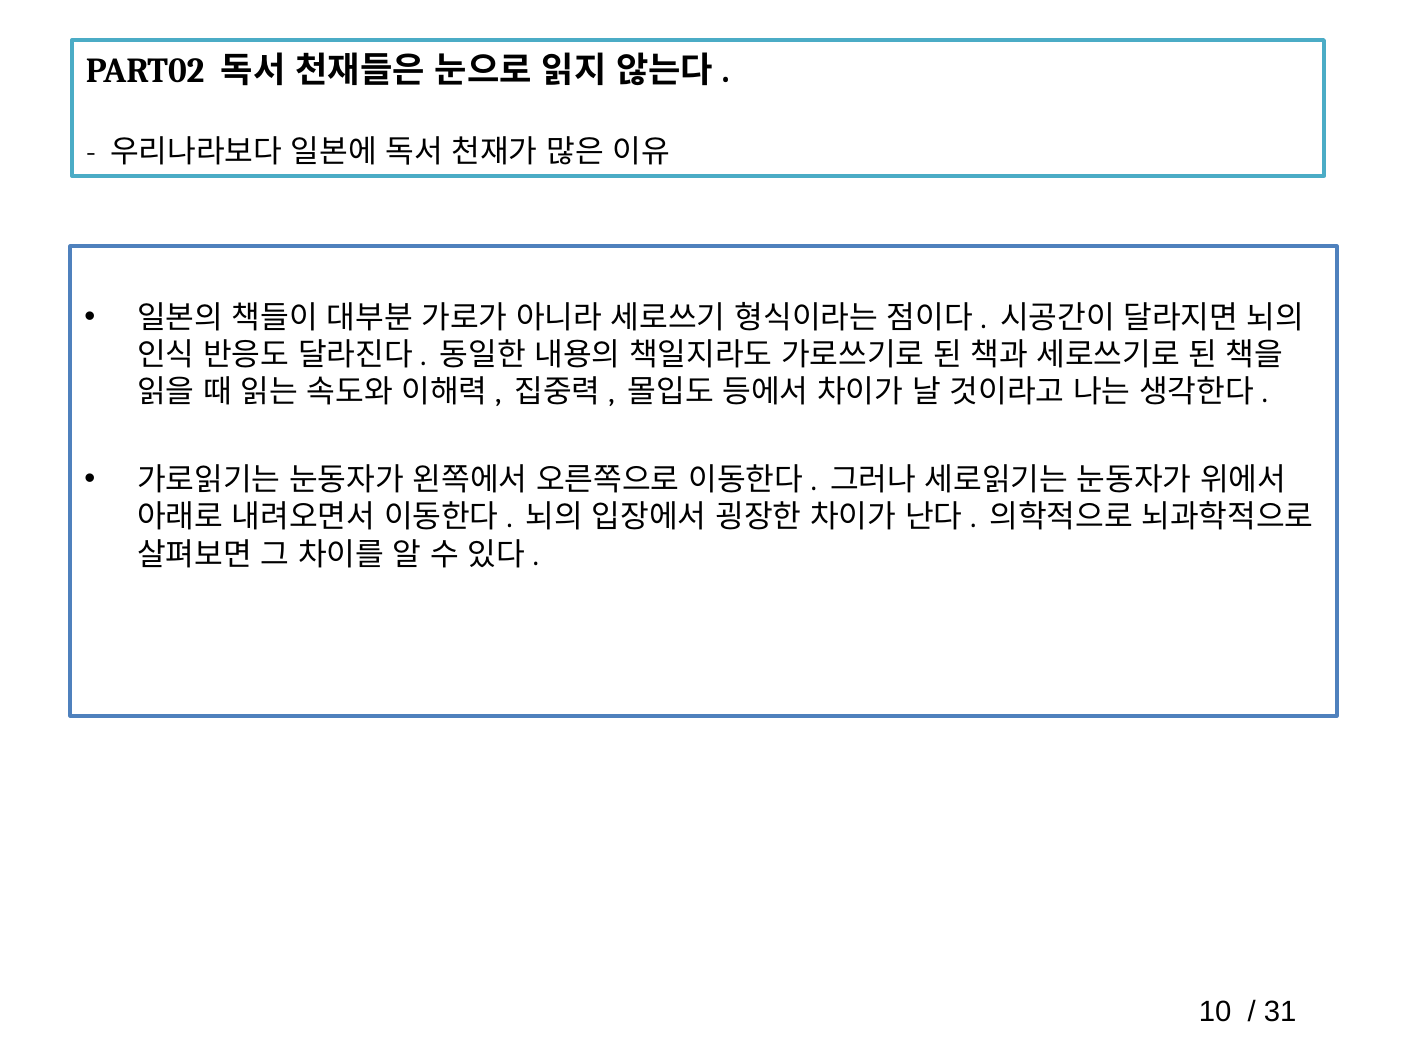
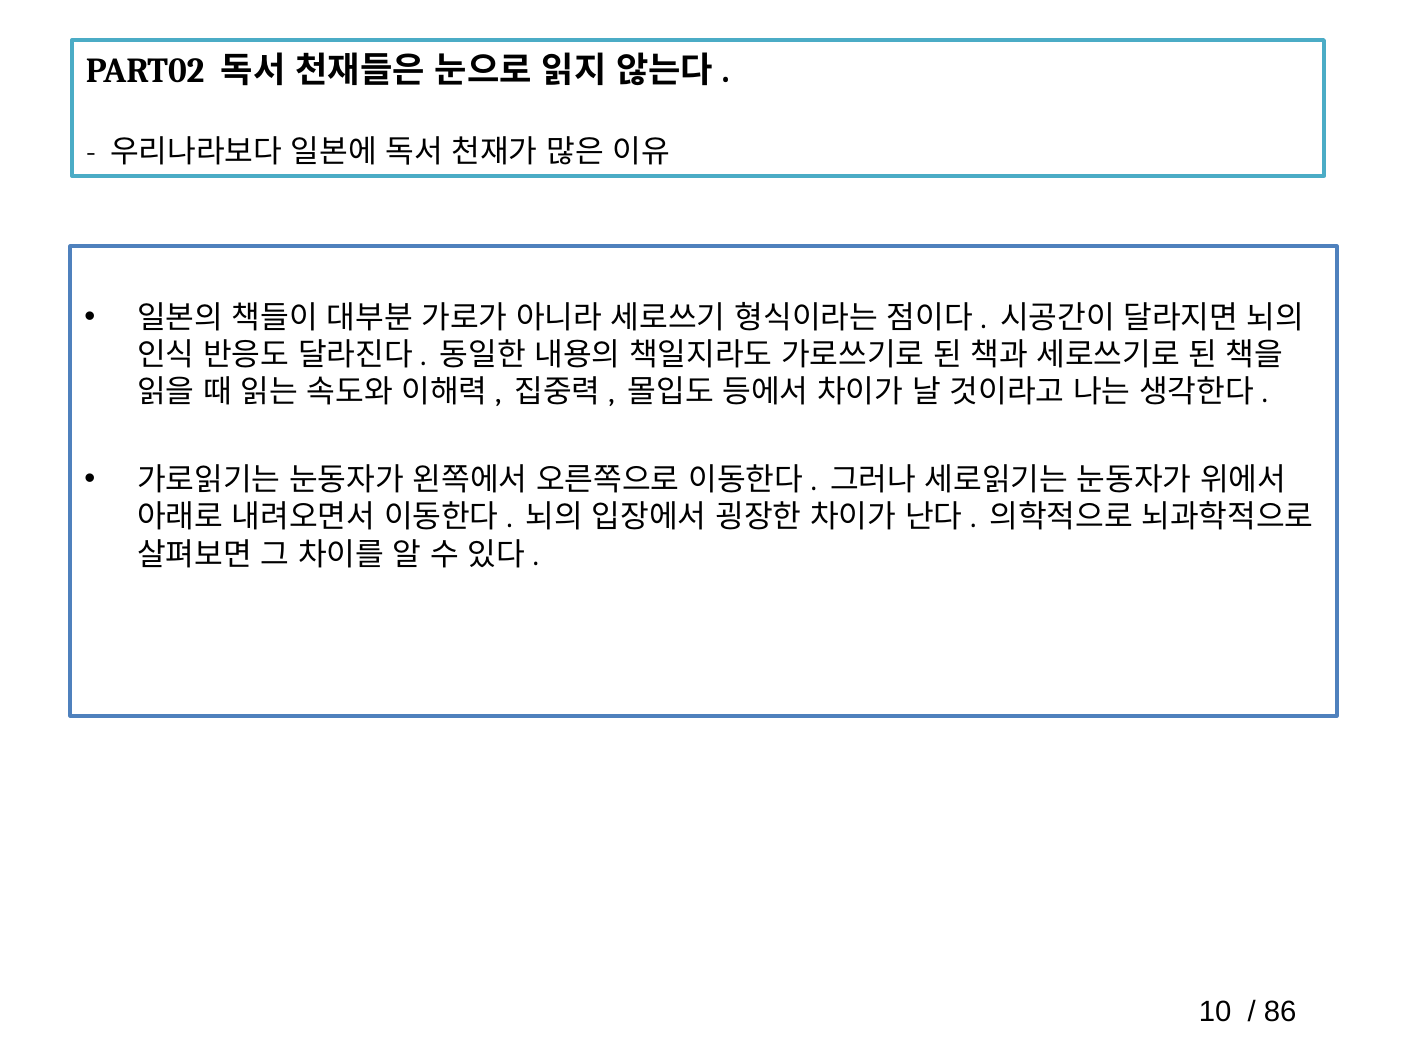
31: 31 -> 86 (1280, 1012)
